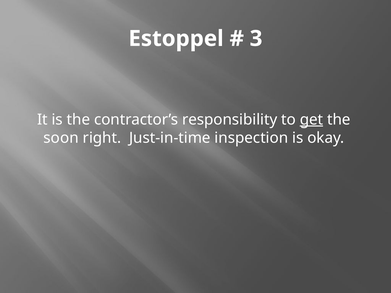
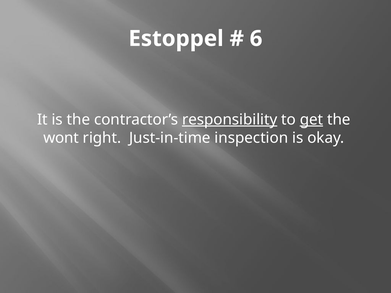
3: 3 -> 6 (256, 39)
responsibility underline: none -> present (230, 120)
soon: soon -> wont (61, 138)
